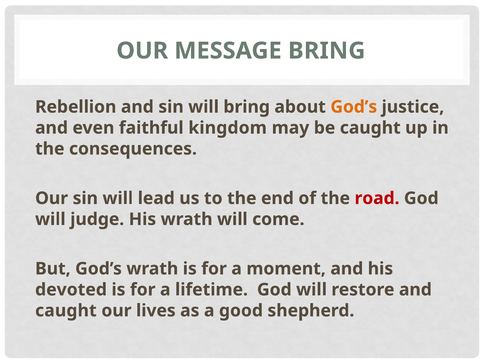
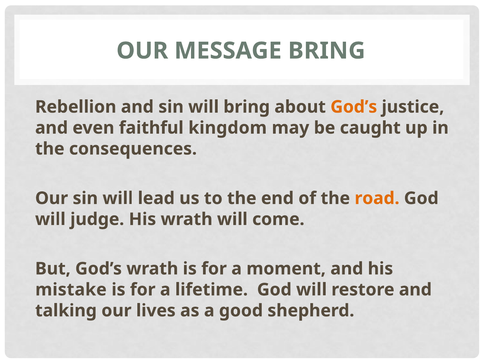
road colour: red -> orange (377, 198)
devoted: devoted -> mistake (71, 290)
caught: caught -> talking (66, 311)
